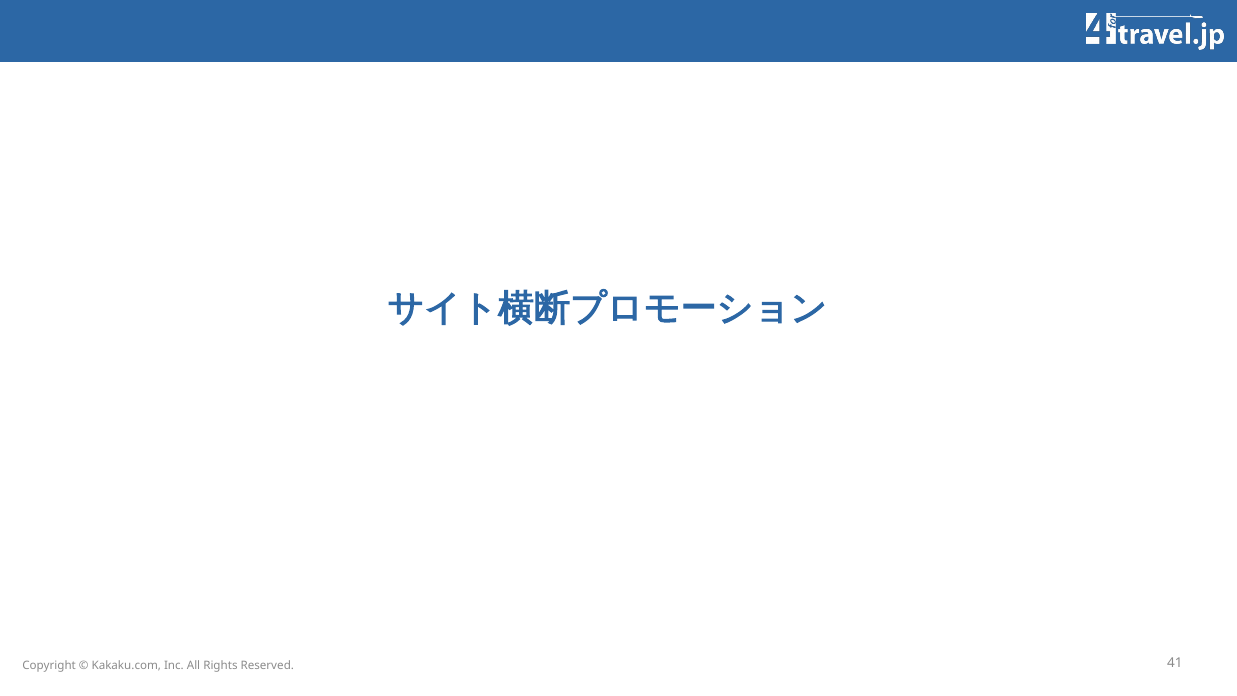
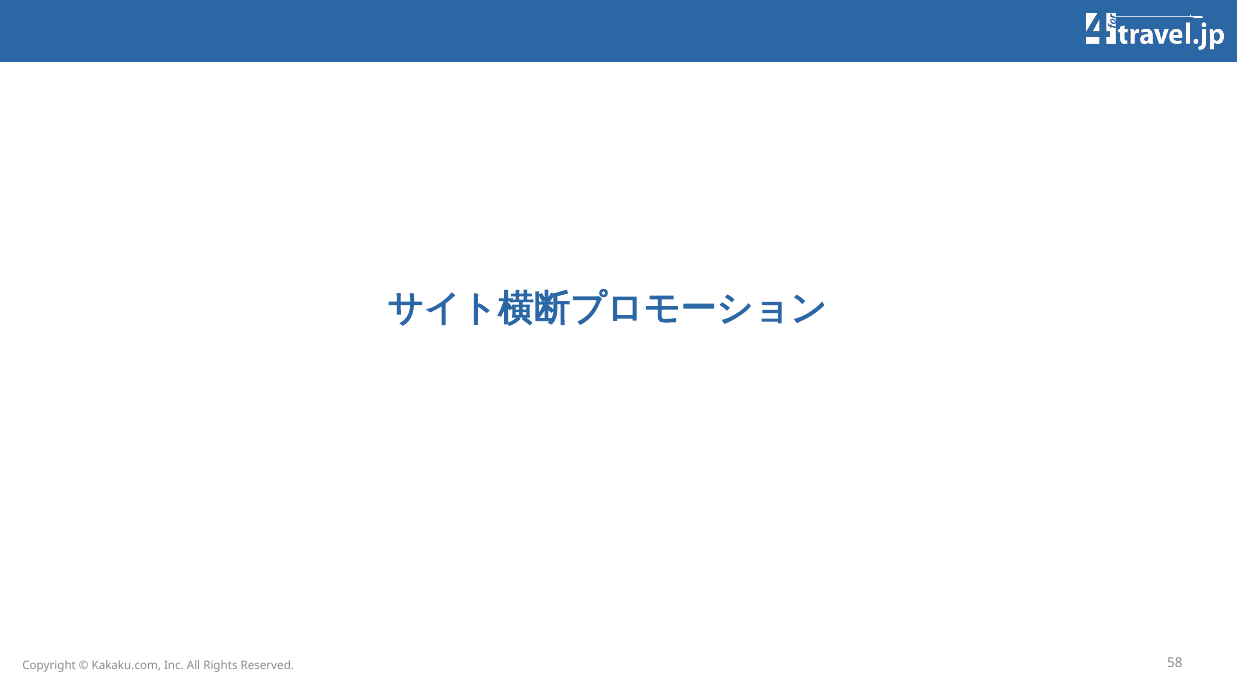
41: 41 -> 58 (1175, 663)
